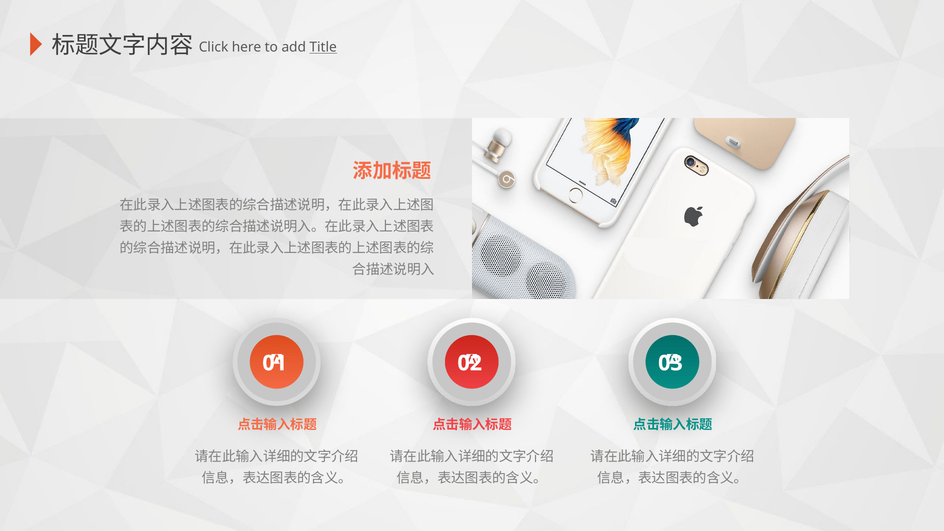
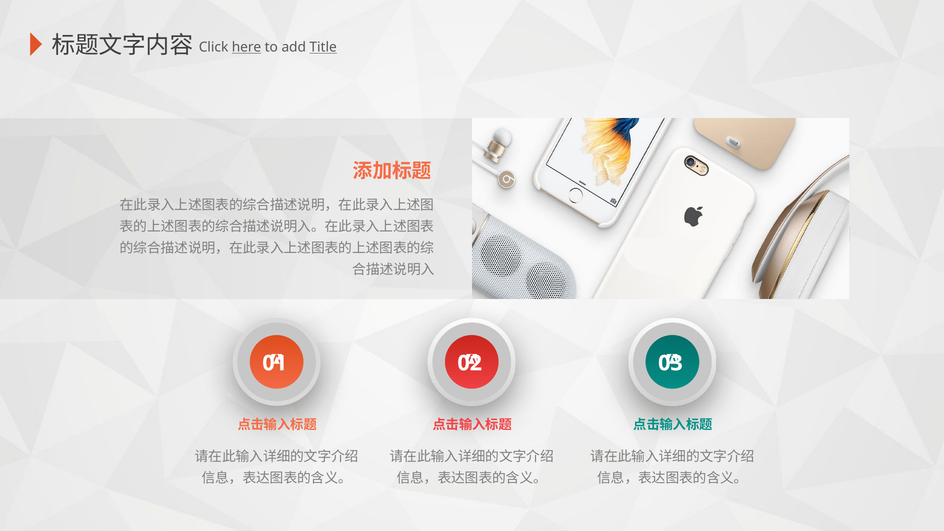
here underline: none -> present (247, 47)
